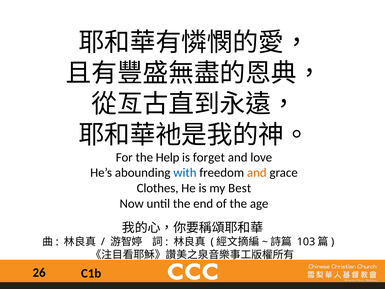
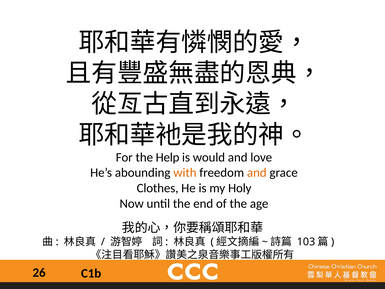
forget: forget -> would (209, 157)
with colour: blue -> orange (185, 173)
Best: Best -> Holy (240, 188)
